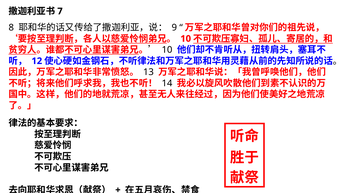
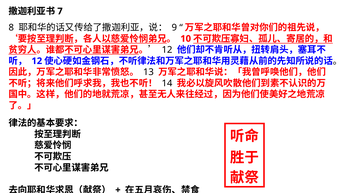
10: 10 -> 12 (167, 50)
